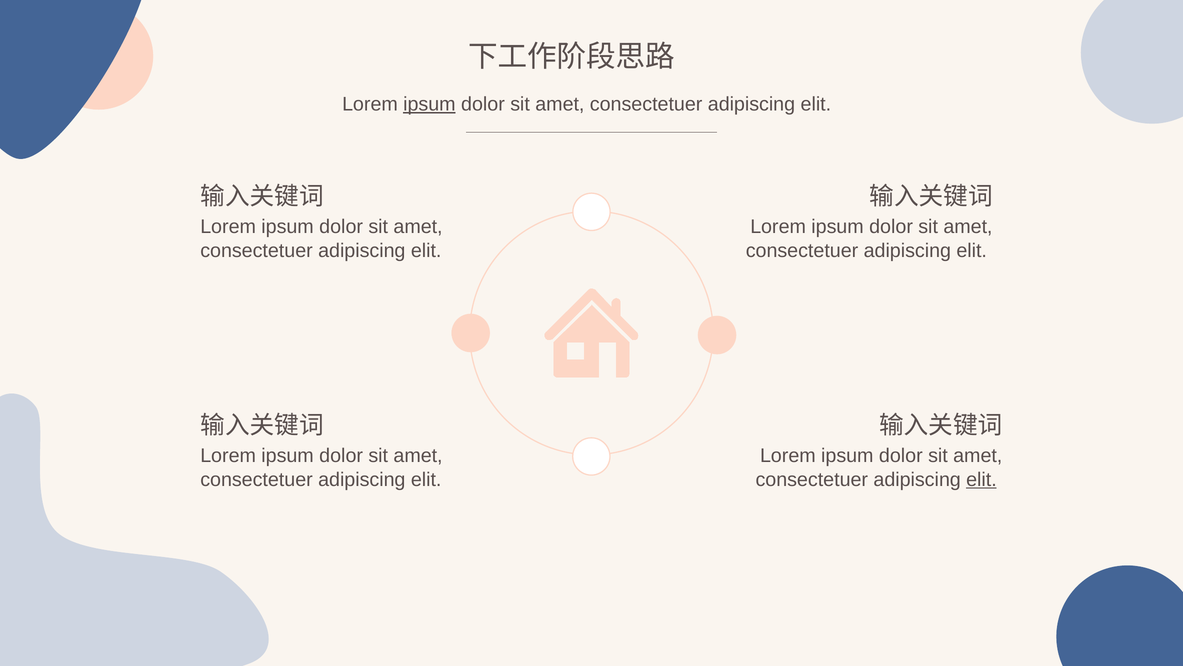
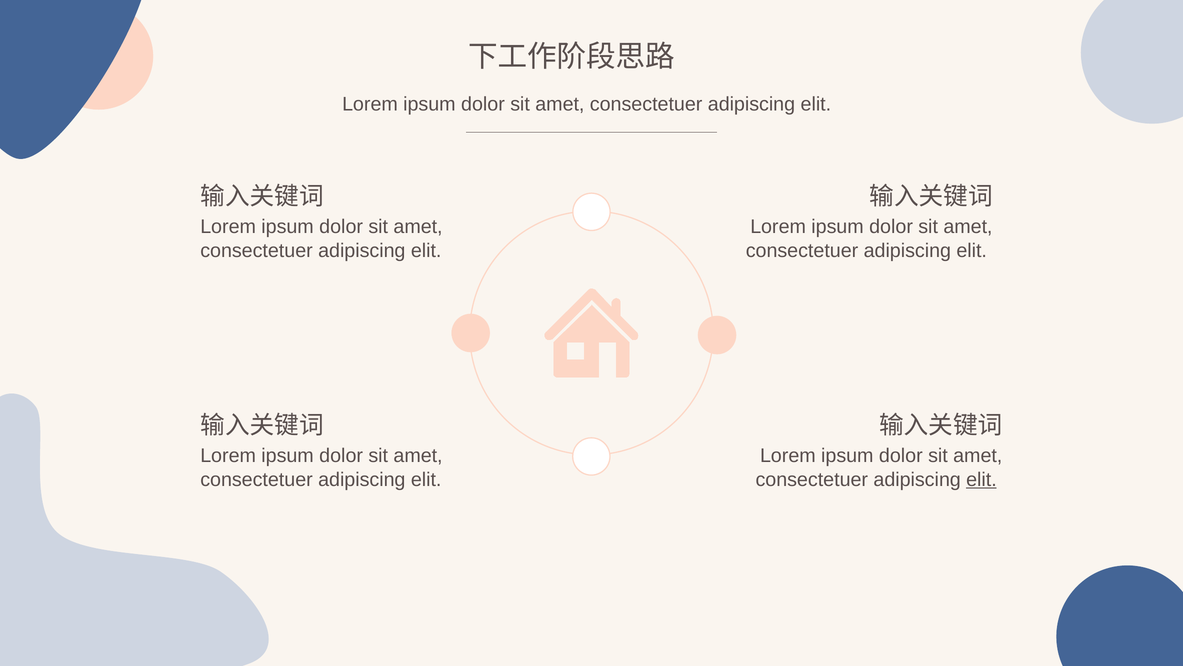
ipsum underline: present -> none (429, 104)
